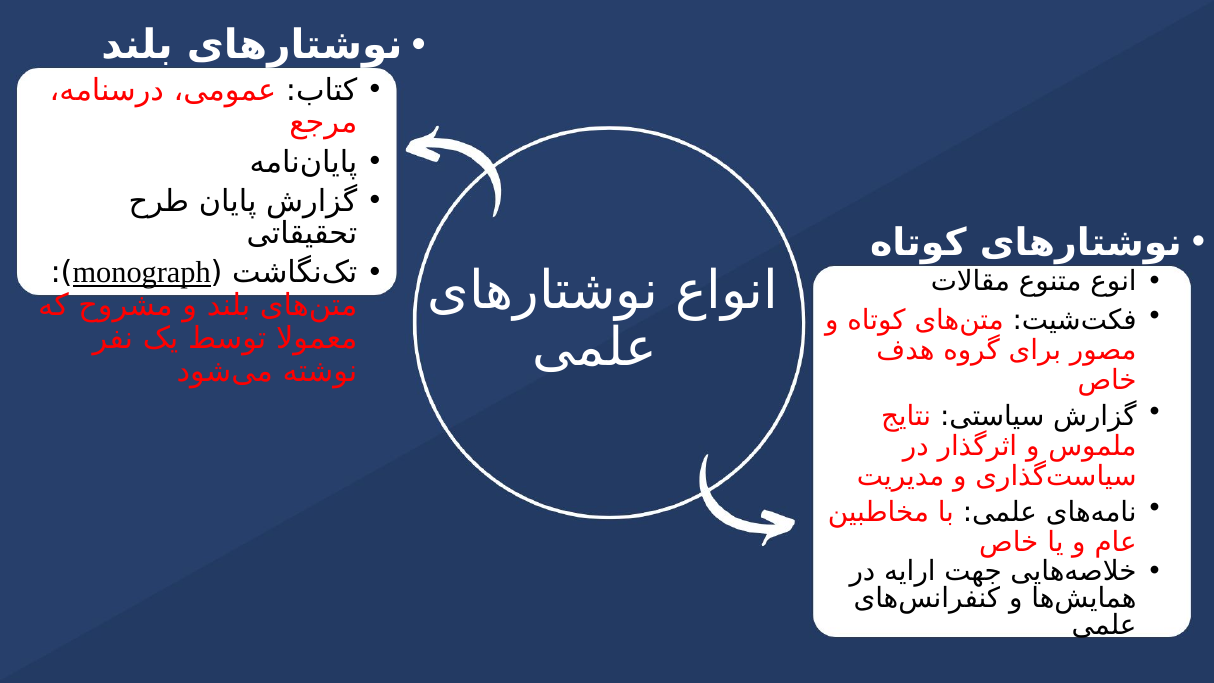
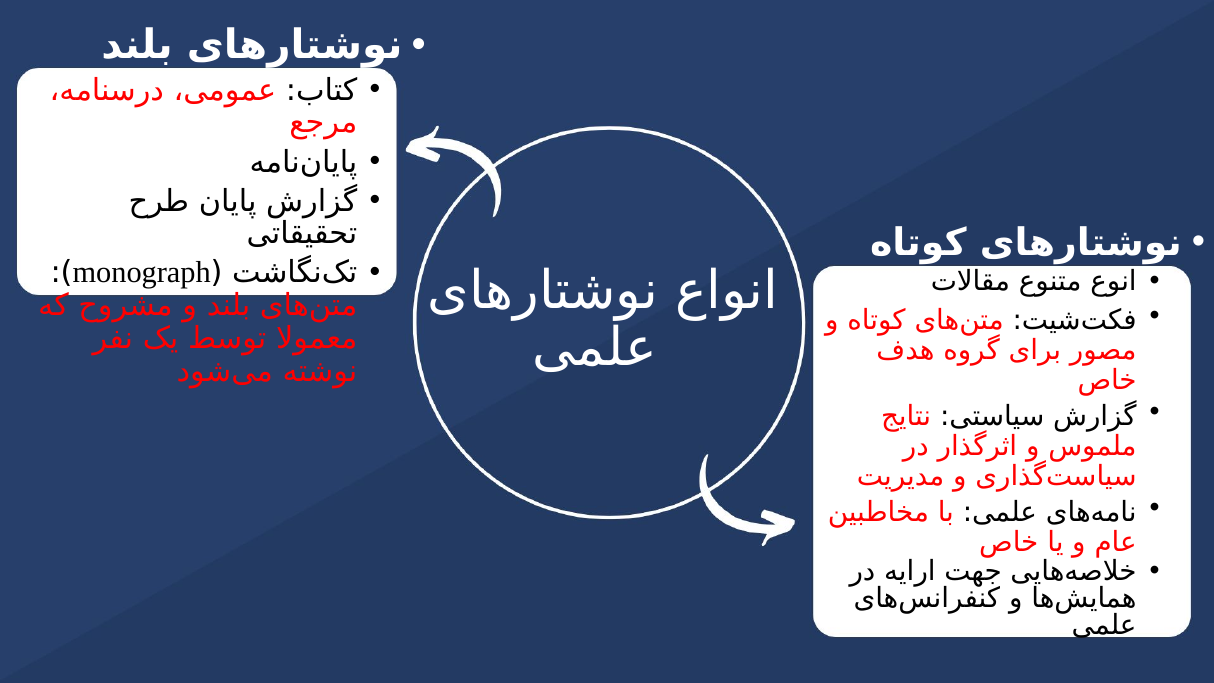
monograph underline: present -> none (142, 273)
